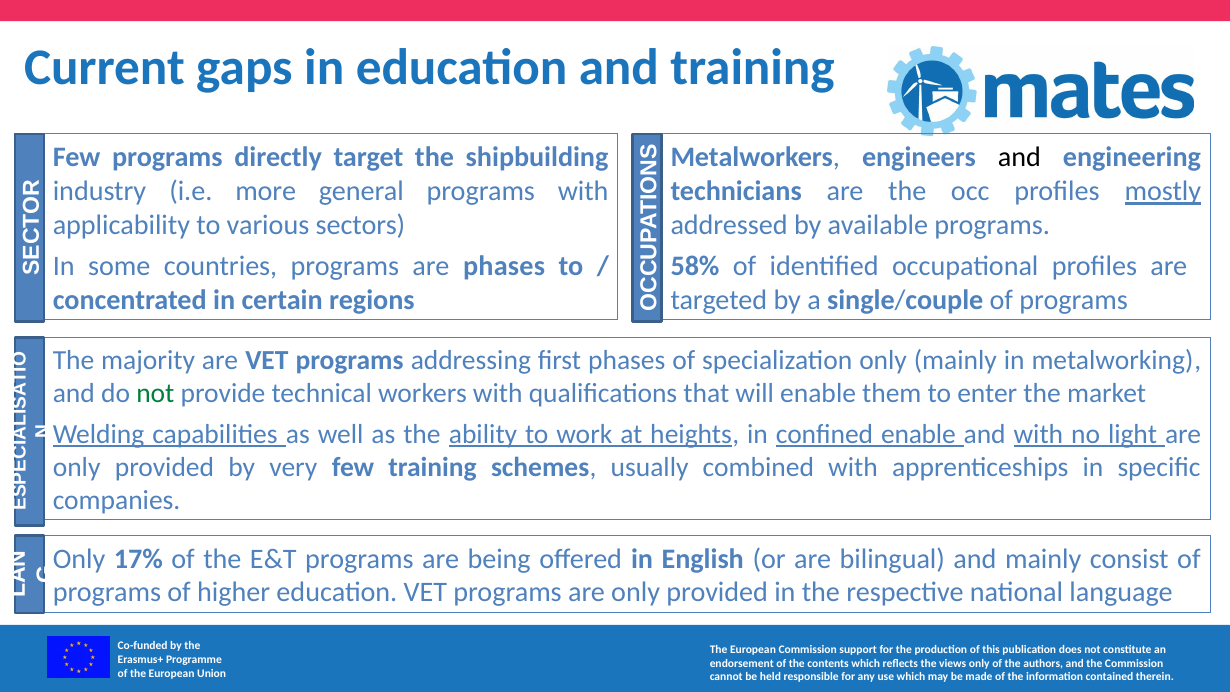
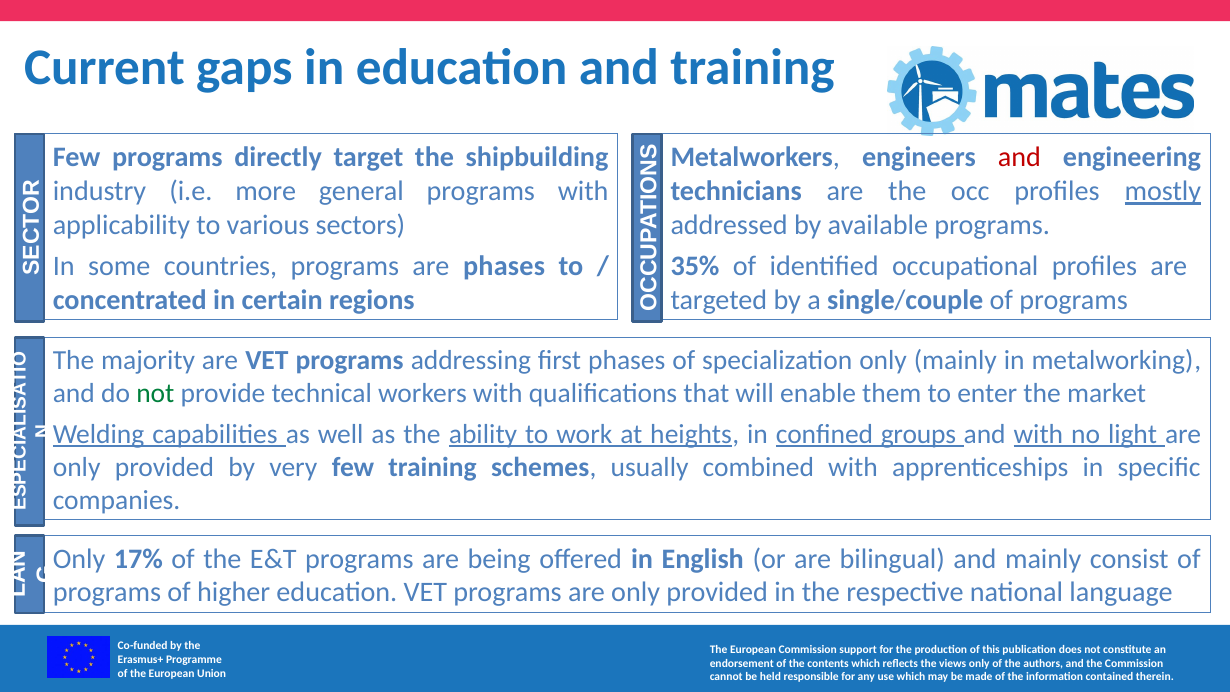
and colour: black -> red (1019, 157)
58%: 58% -> 35% (695, 267)
confined enable: enable -> groups (918, 434)
